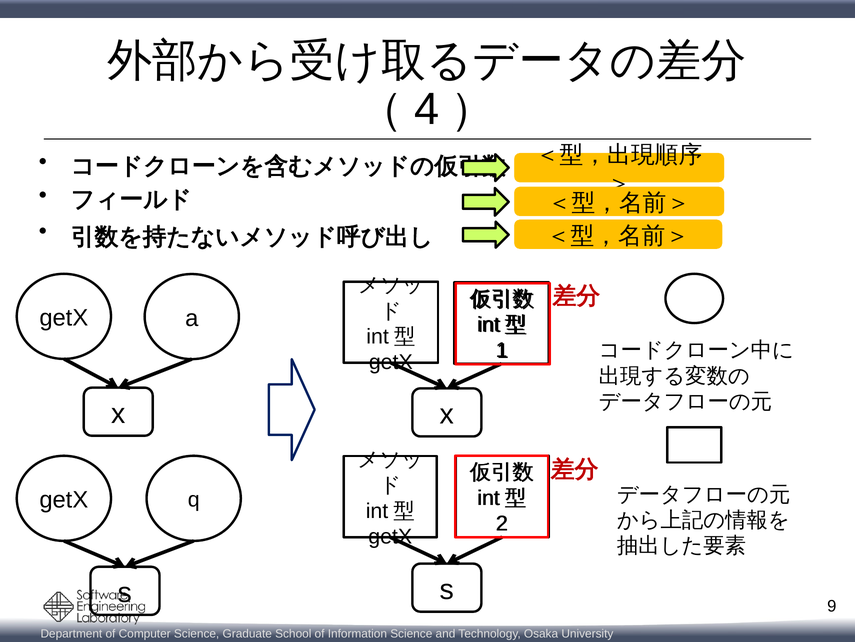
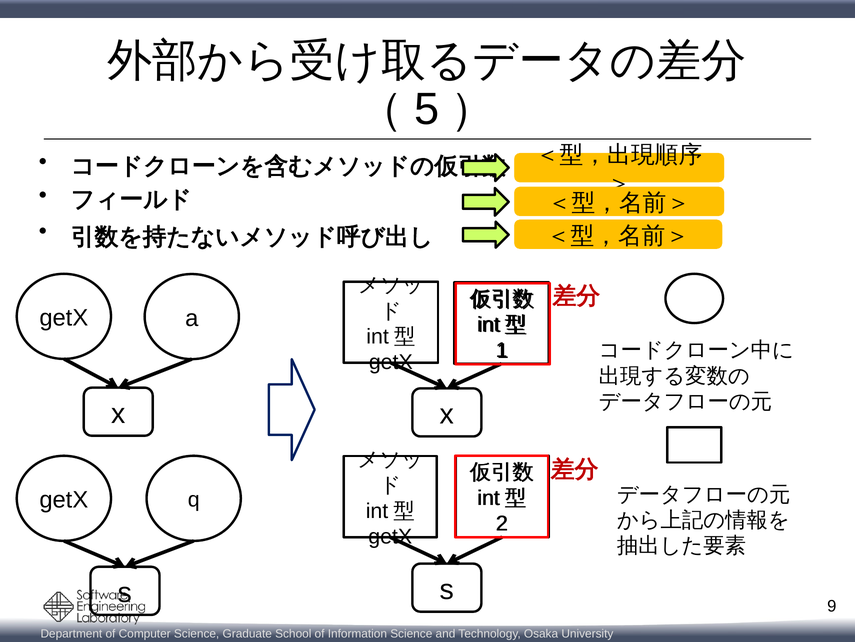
4: 4 -> 5 (427, 109)
